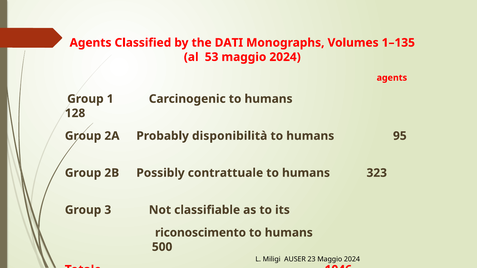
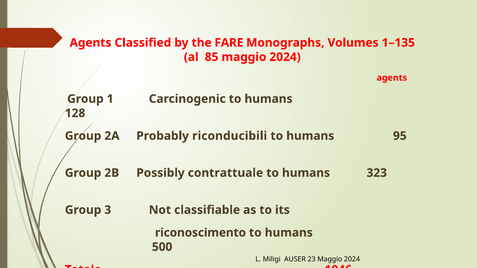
DATI: DATI -> FARE (229, 43)
53: 53 -> 85 (212, 57)
disponibilità: disponibilità -> riconducibili (230, 136)
